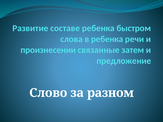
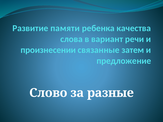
составе: составе -> памяти (65, 28)
быстром: быстром -> качества (134, 28)
в ребенка: ребенка -> вариант (107, 39)
разном: разном -> разные (110, 93)
